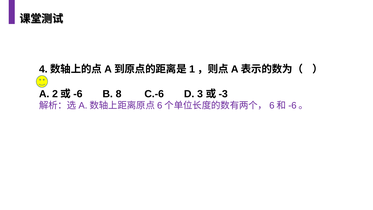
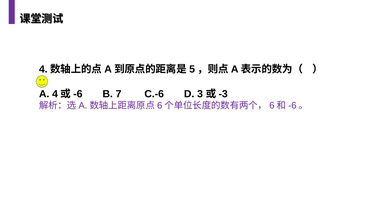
1: 1 -> 5 (192, 69)
A 2: 2 -> 4 (55, 94)
8: 8 -> 7 (119, 94)
